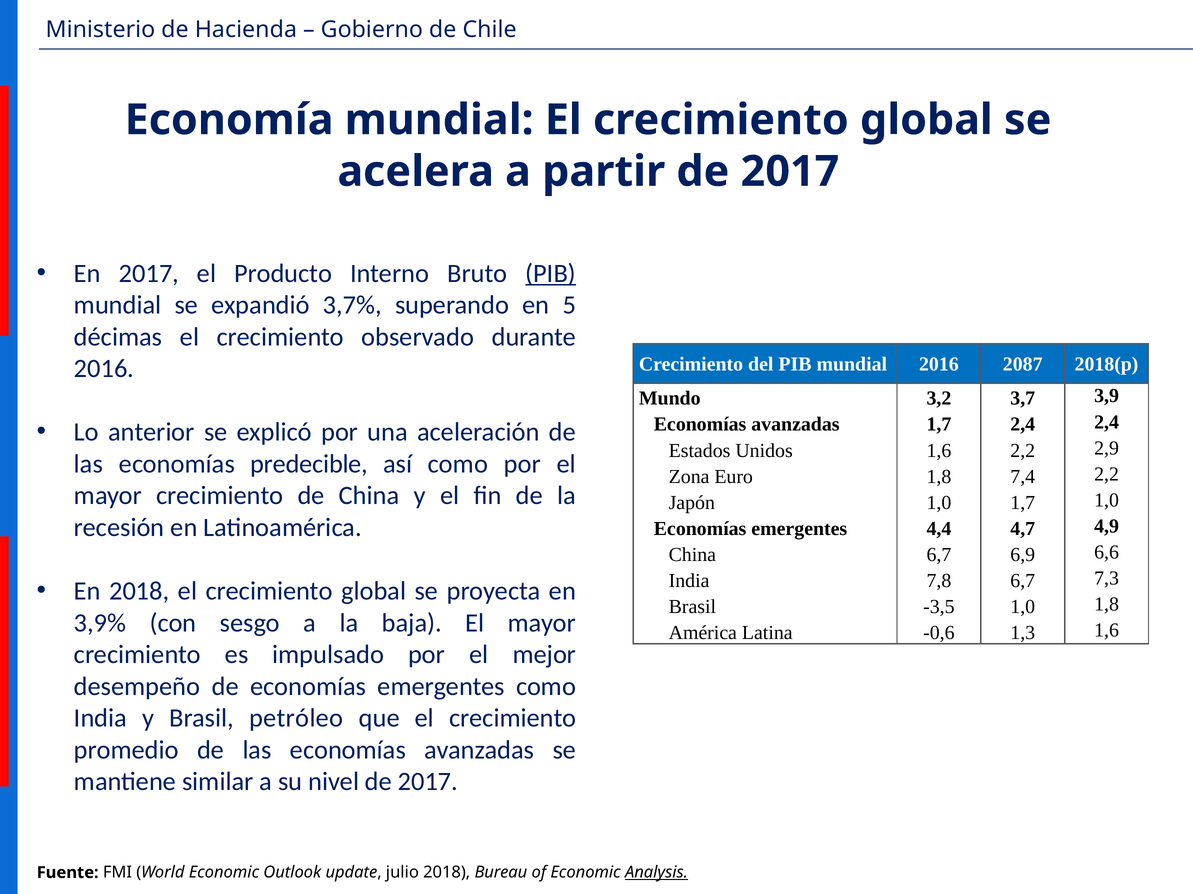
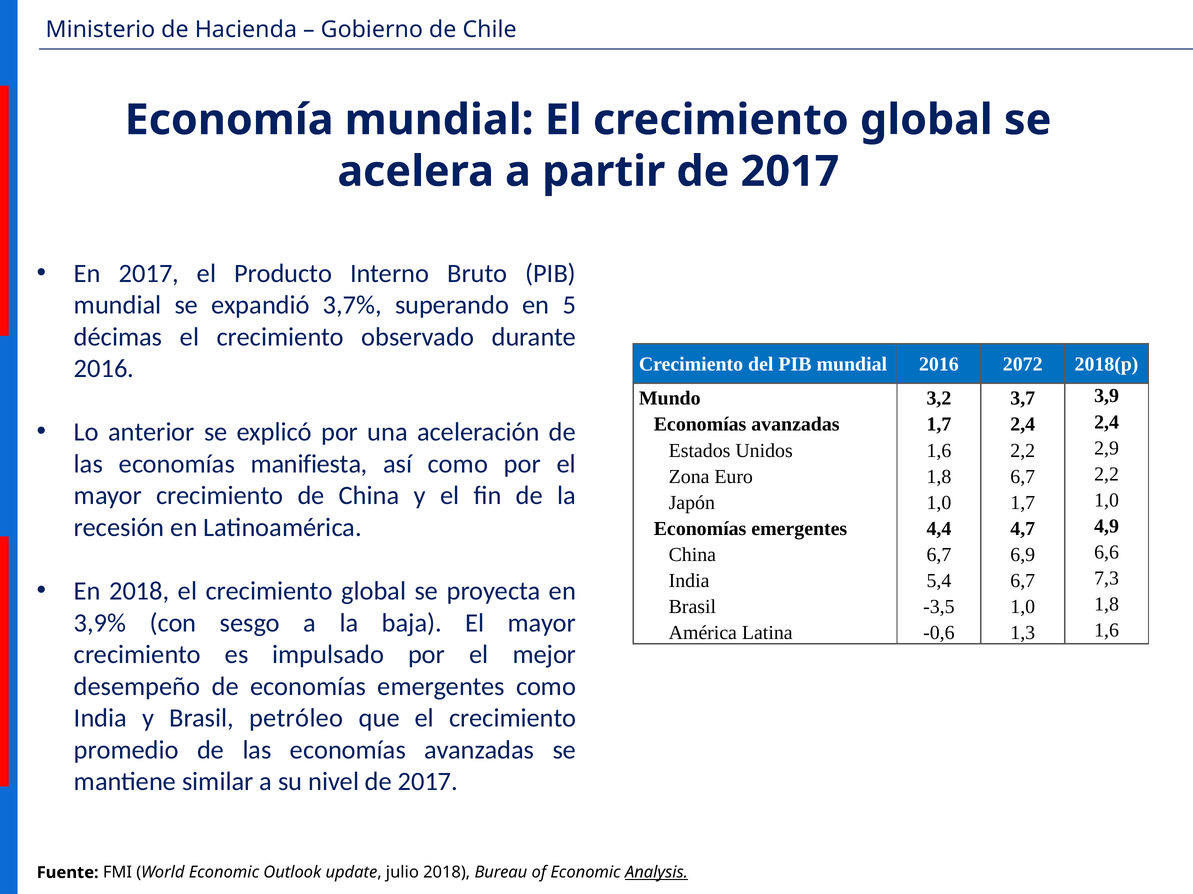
PIB underline: present -> none (551, 274)
2087: 2087 -> 2072 (1023, 365)
predecible: predecible -> manifiesta (309, 464)
1,8 7,4: 7,4 -> 6,7 (1023, 477)
7,8: 7,8 -> 5,4 (939, 581)
